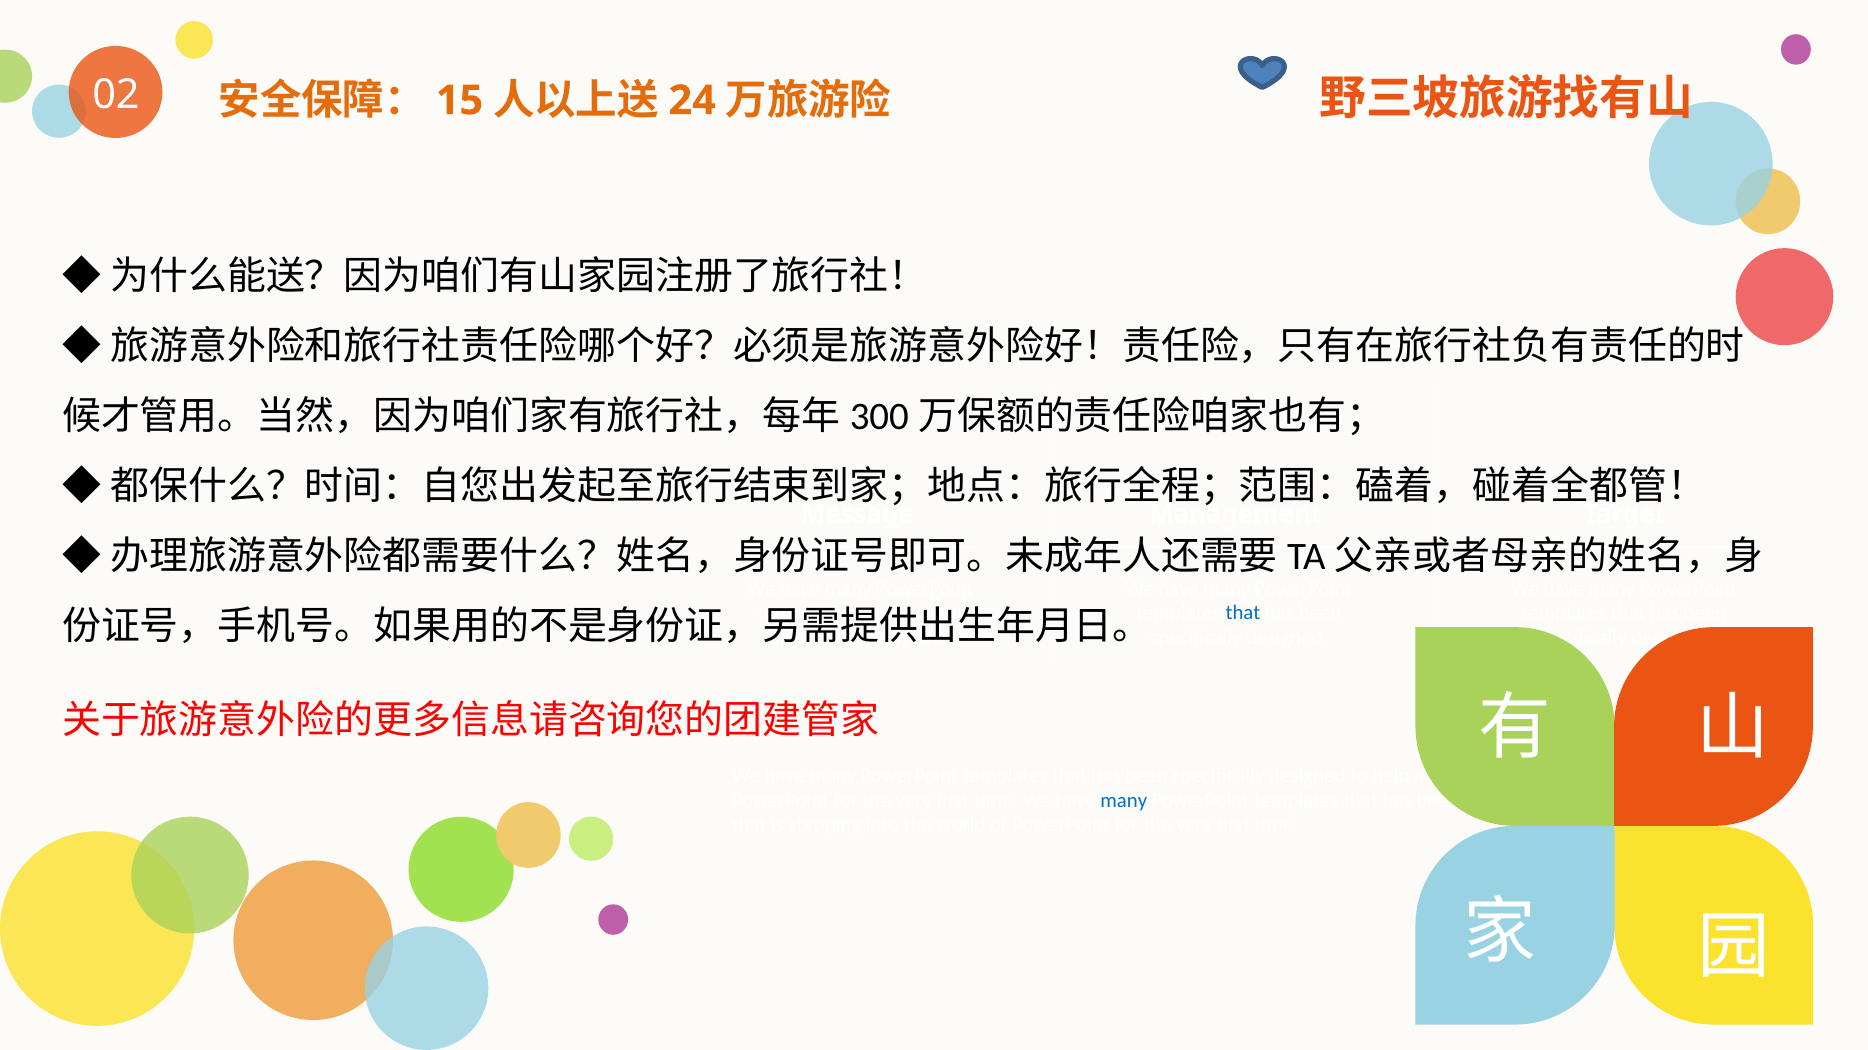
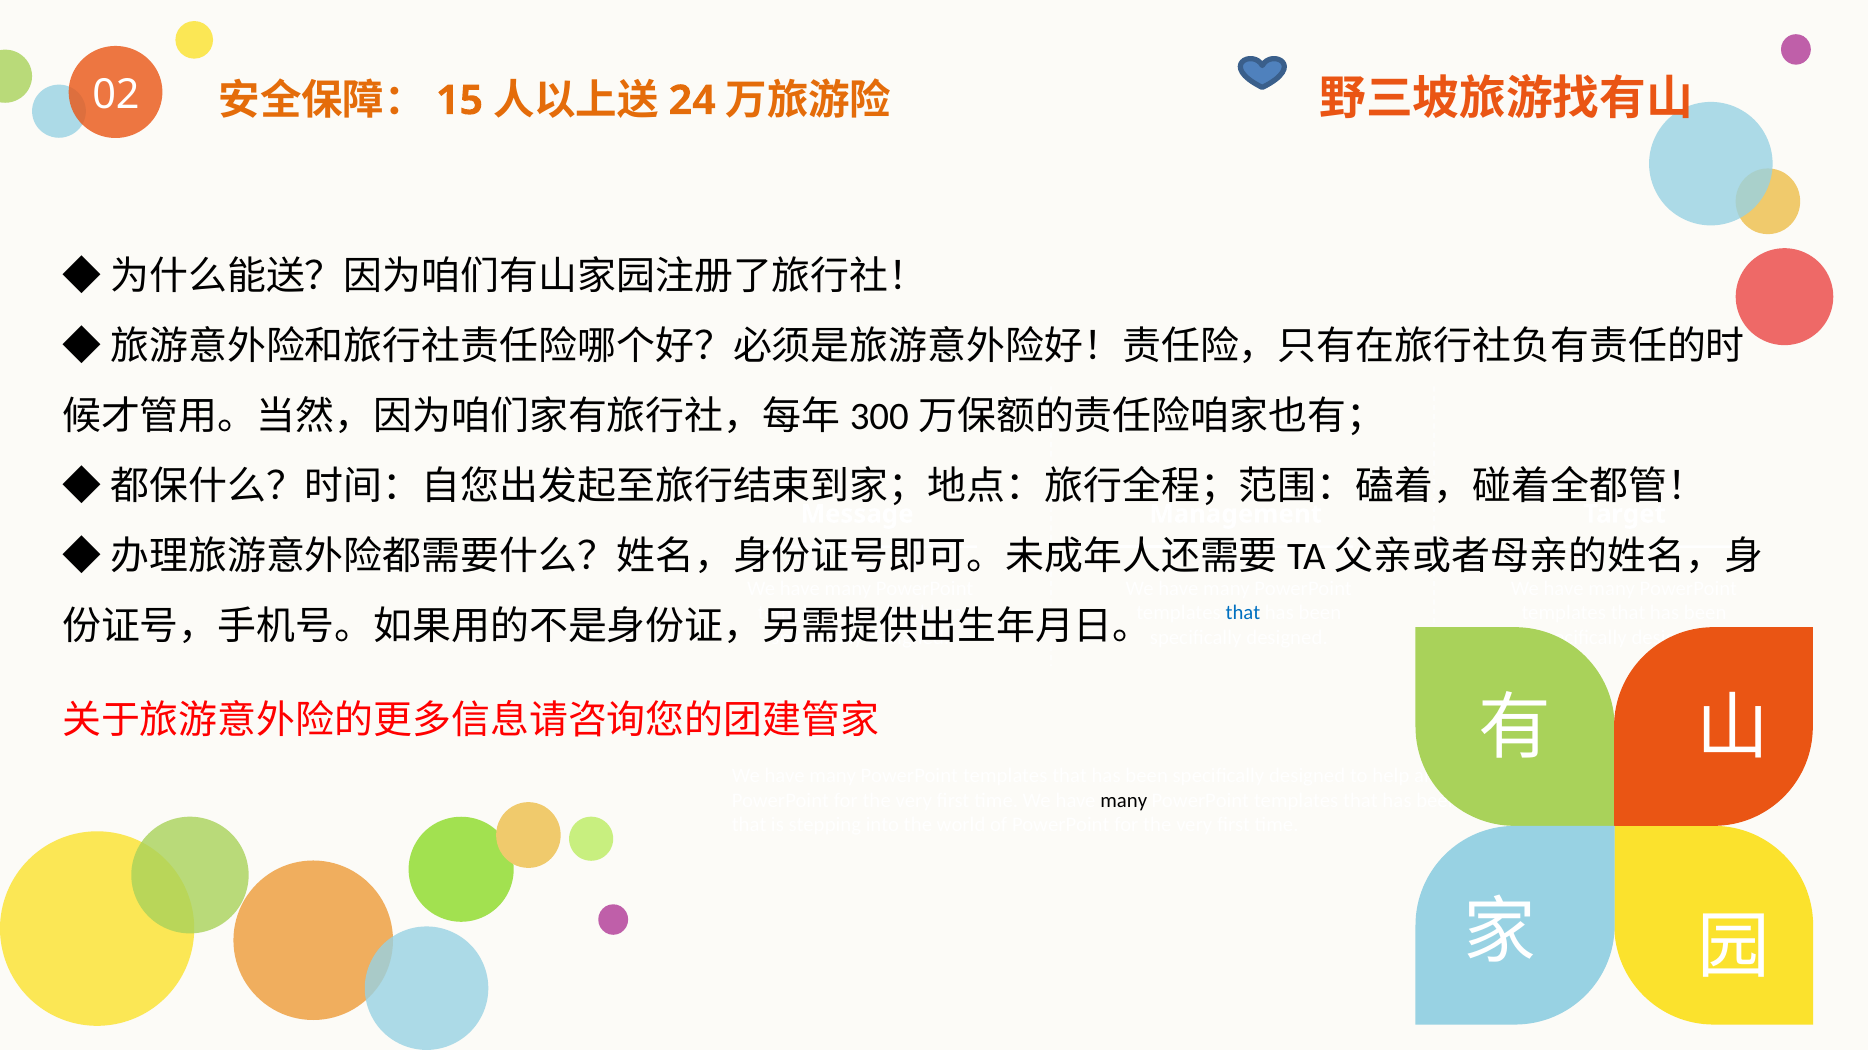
many colour: blue -> black (1124, 801)
